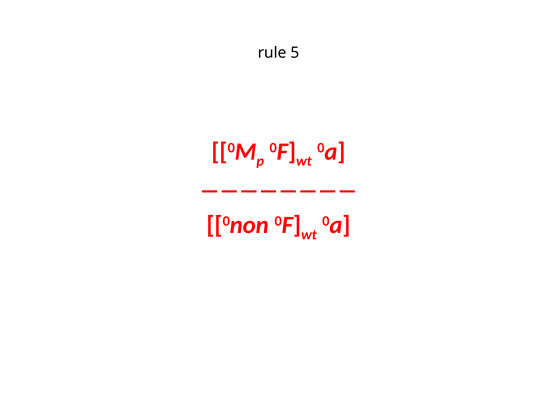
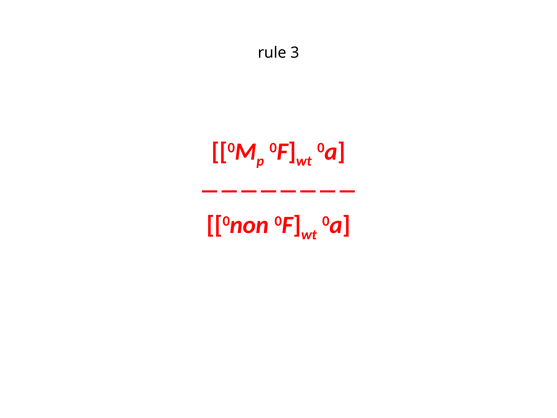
5: 5 -> 3 (295, 53)
